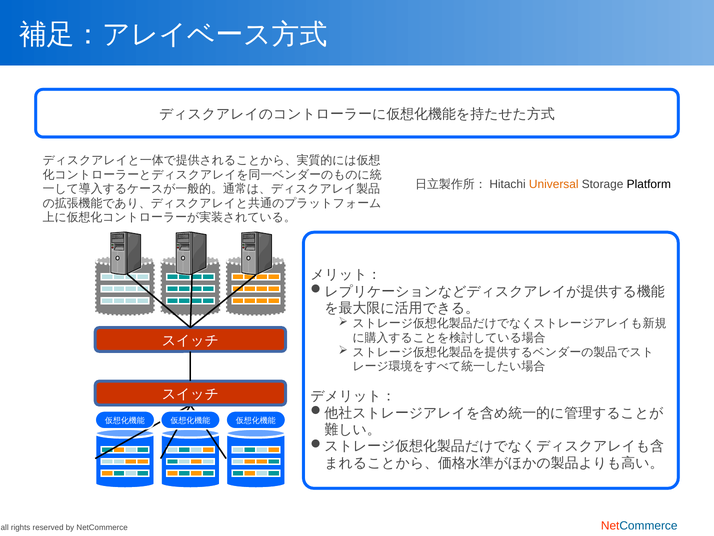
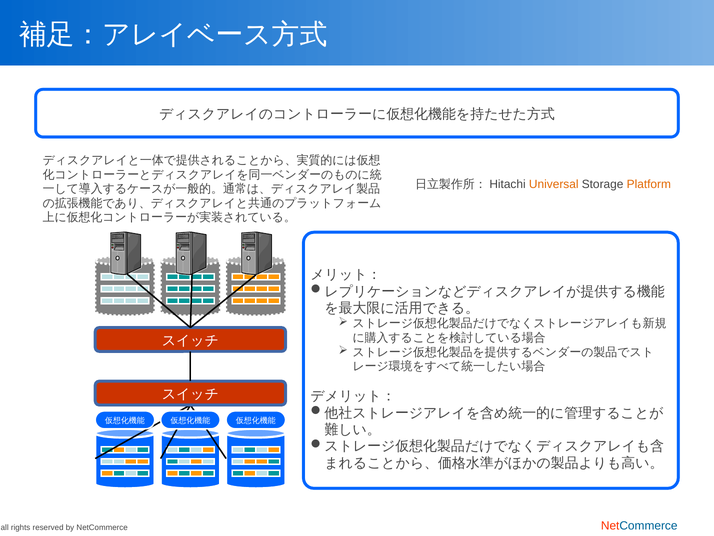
Platform colour: black -> orange (649, 184)
